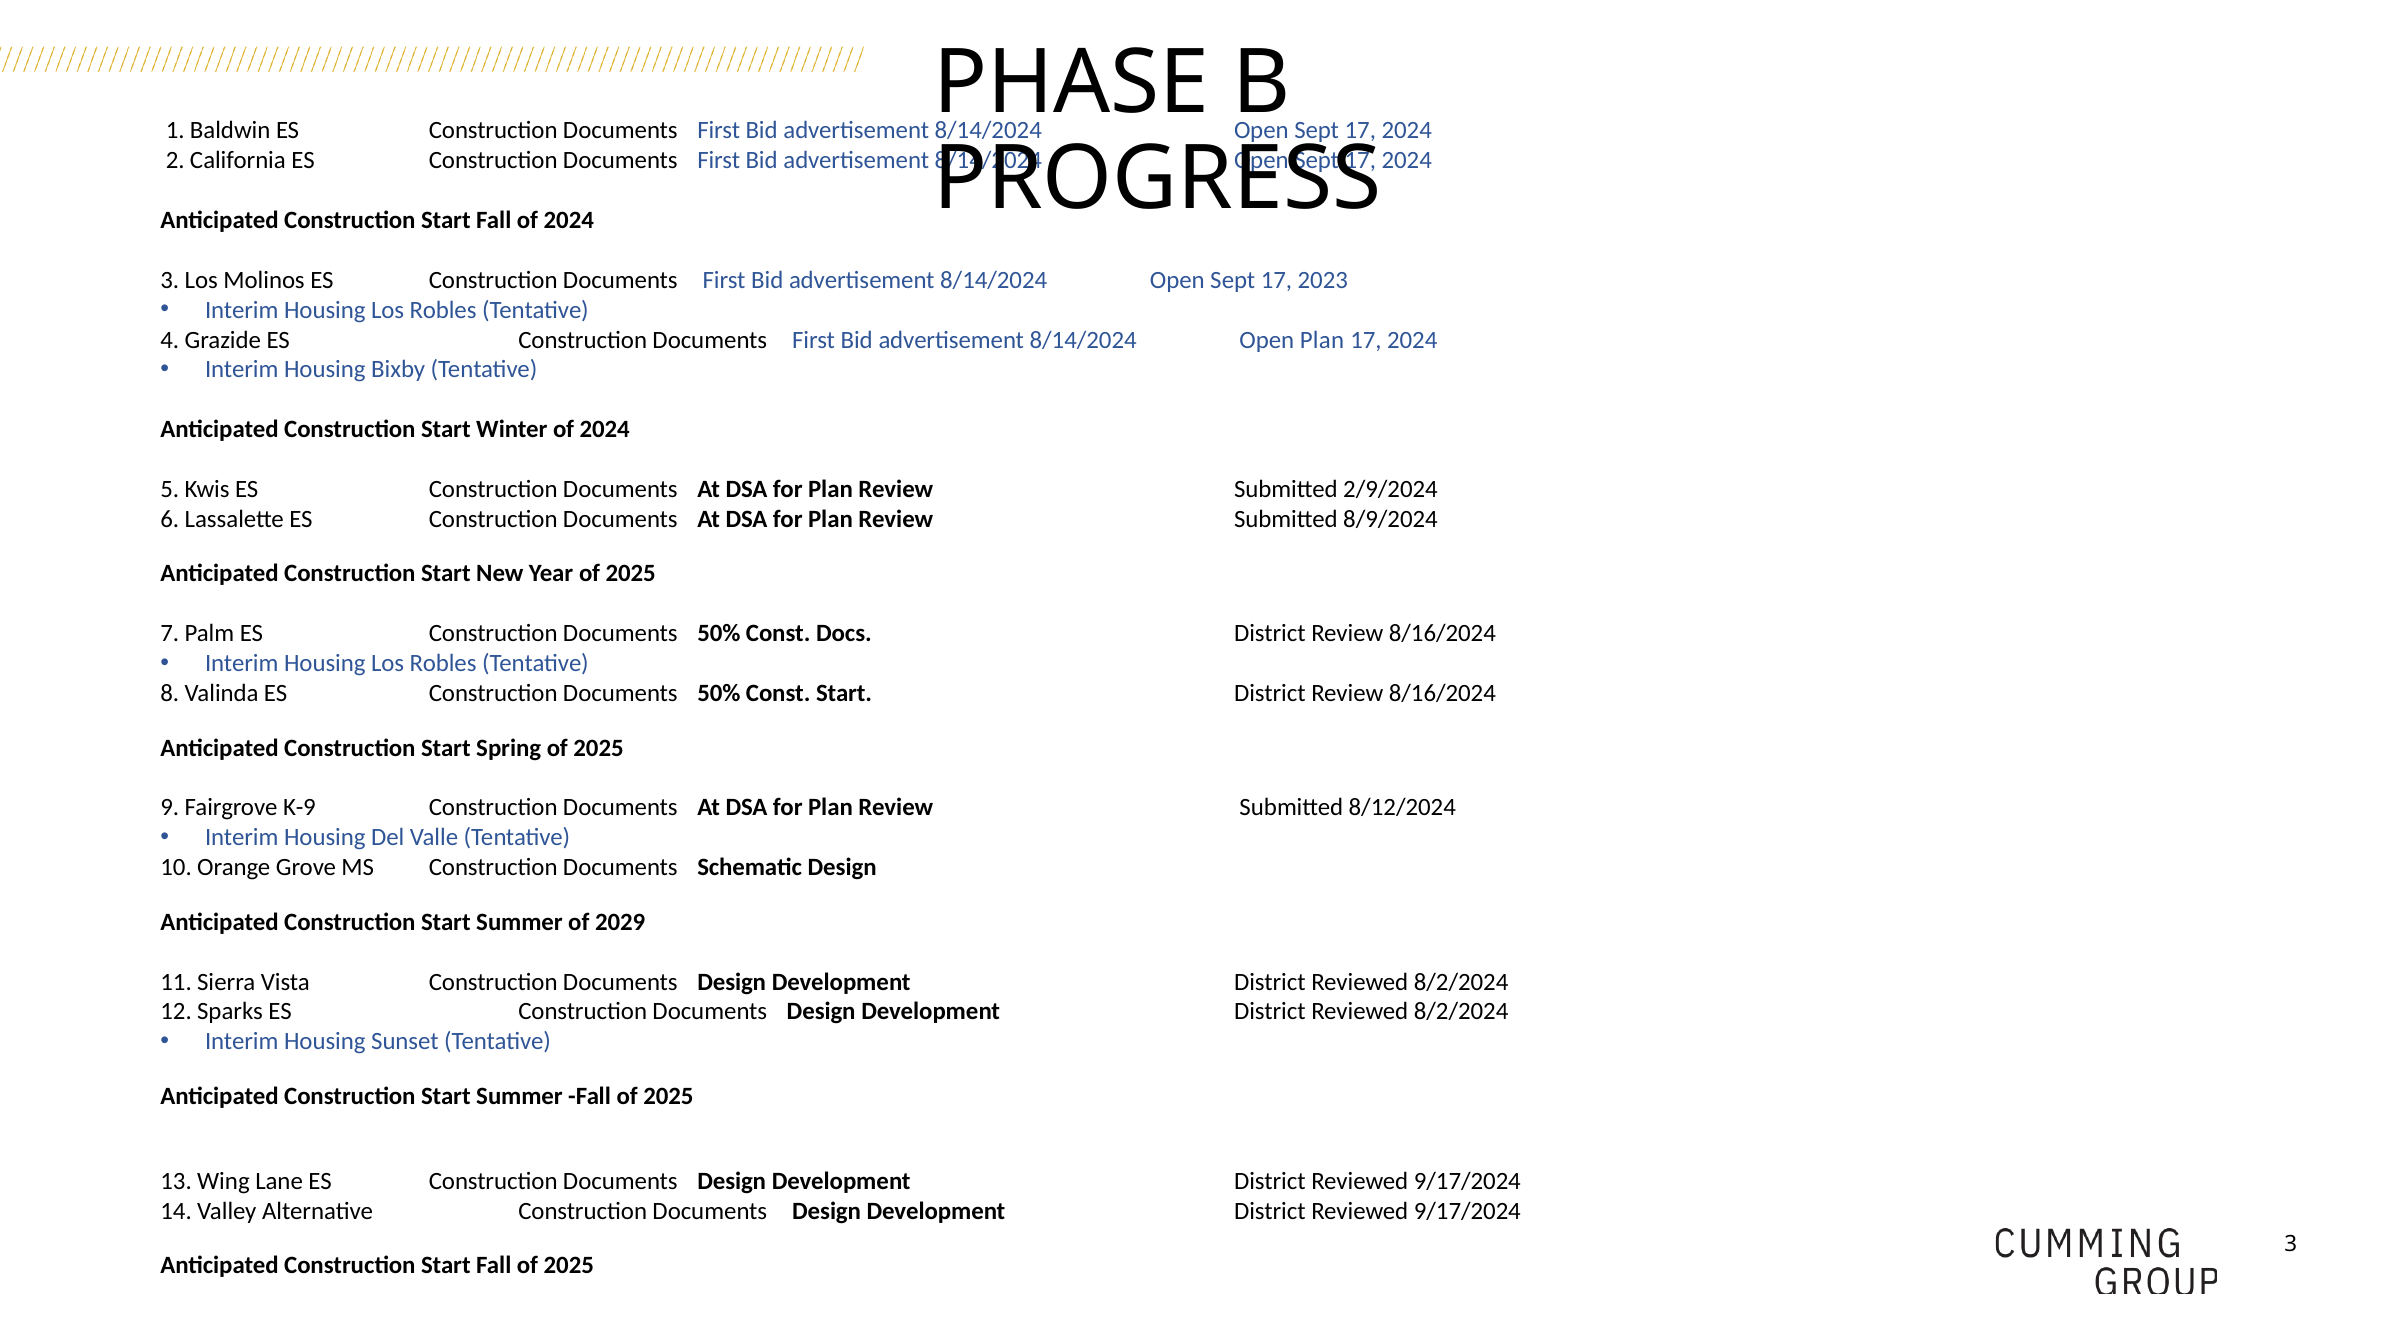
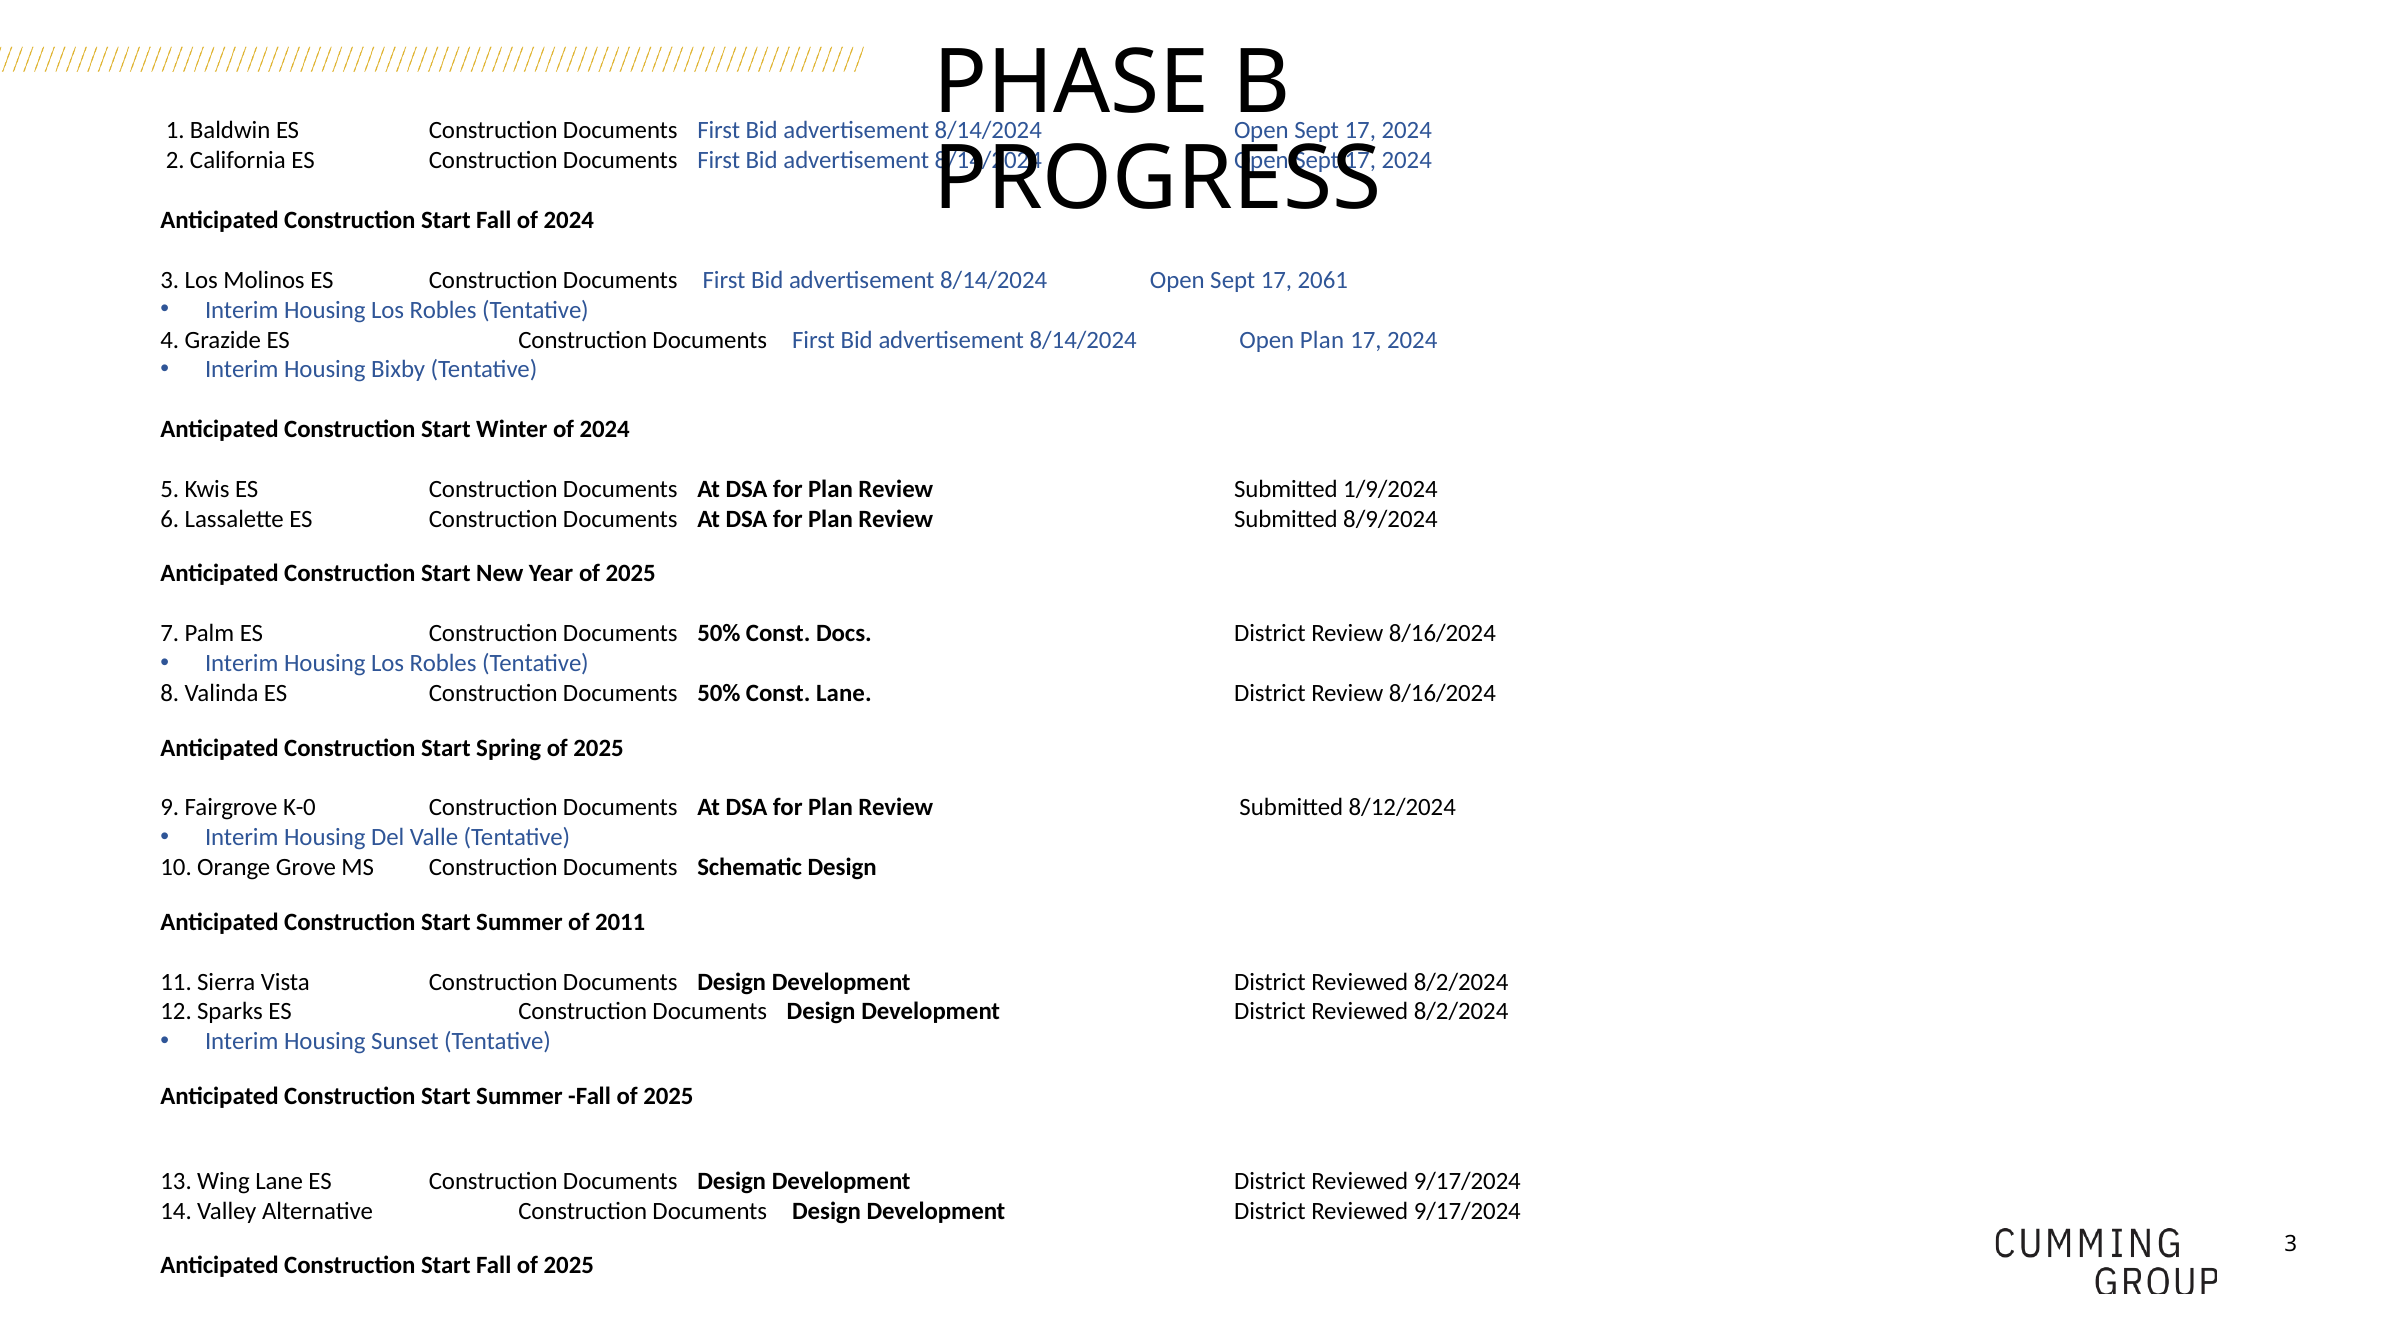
2023: 2023 -> 2061 (1323, 280)
2/9/2024: 2/9/2024 -> 1/9/2024 (1390, 489)
Const Start: Start -> Lane (844, 693)
K-9: K-9 -> K-0 (299, 808)
2029: 2029 -> 2011 (620, 922)
